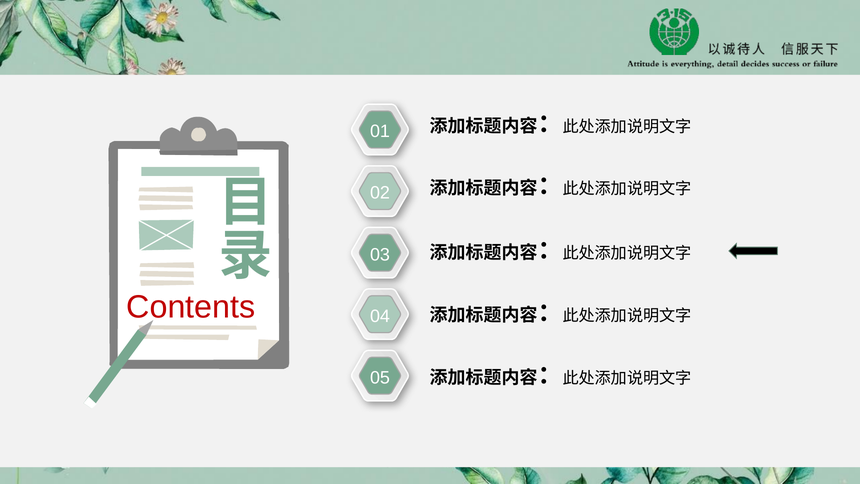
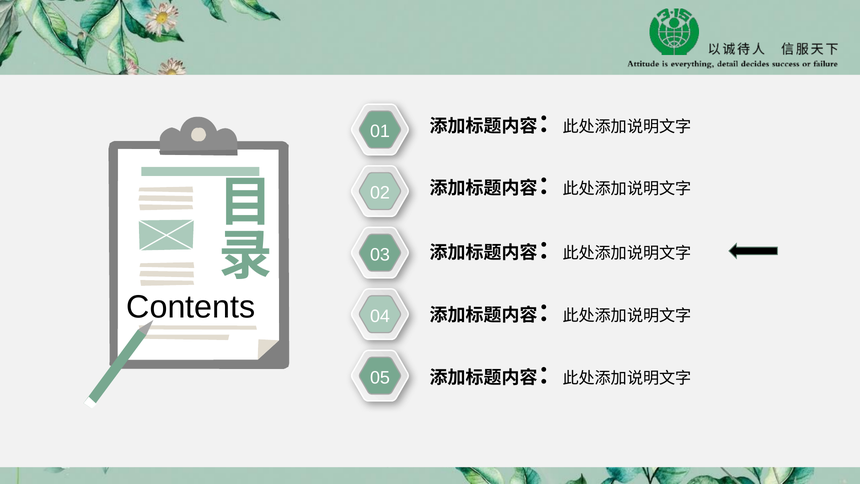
Contents colour: red -> black (191, 307)
